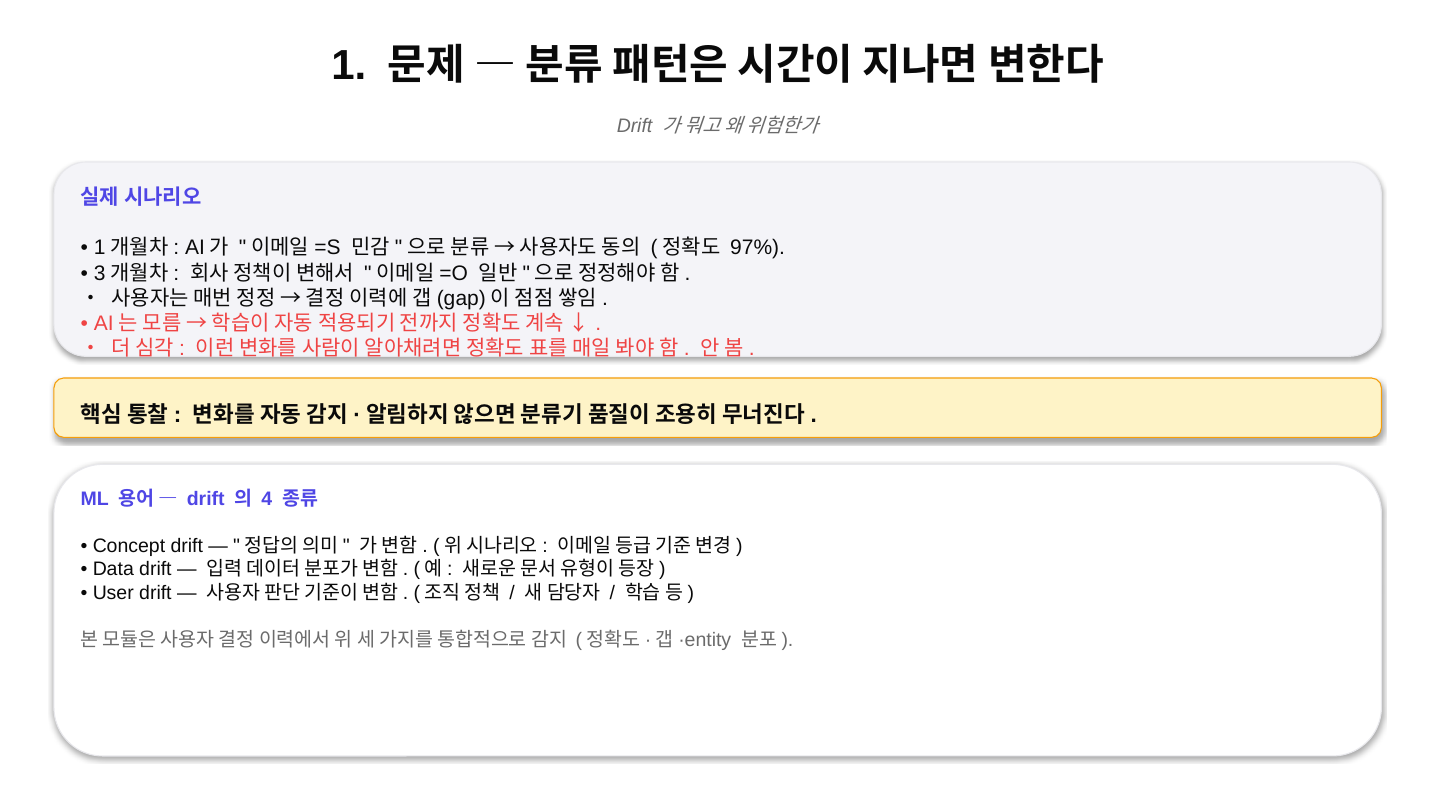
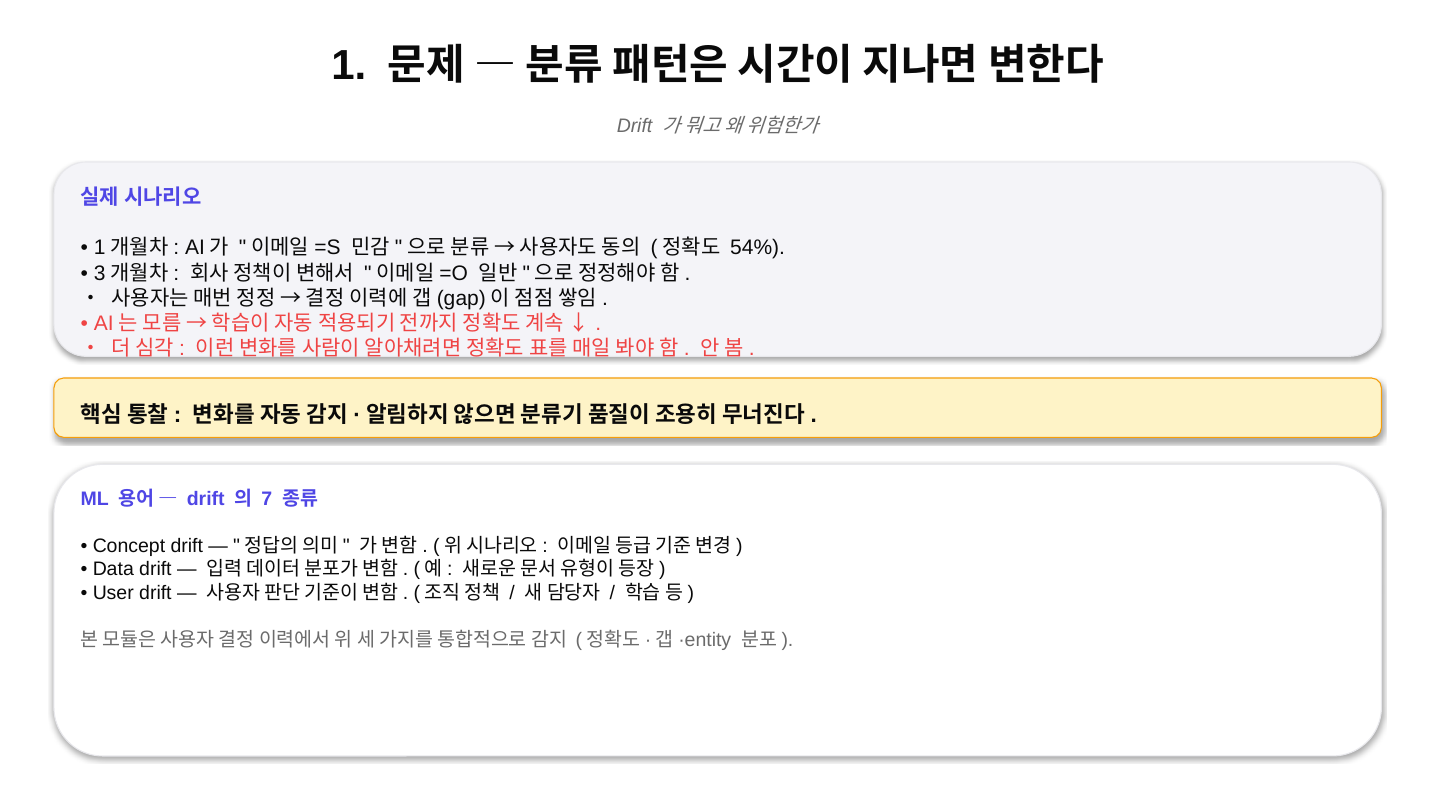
97%: 97% -> 54% (758, 248)
4: 4 -> 7 (267, 499)
